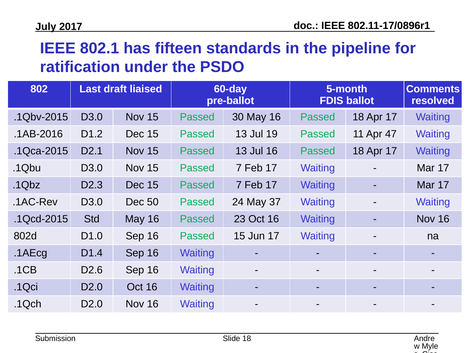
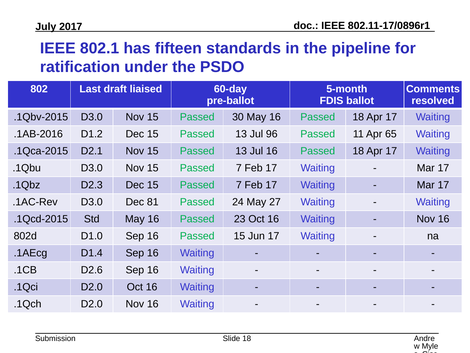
19: 19 -> 96 (272, 134)
47: 47 -> 65 (391, 134)
50: 50 -> 81 (153, 202)
37: 37 -> 27 (275, 202)
